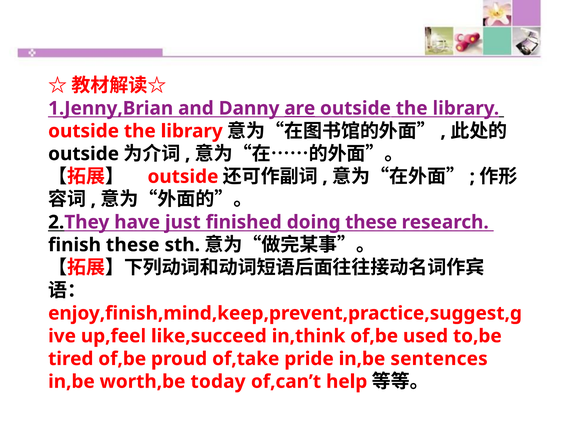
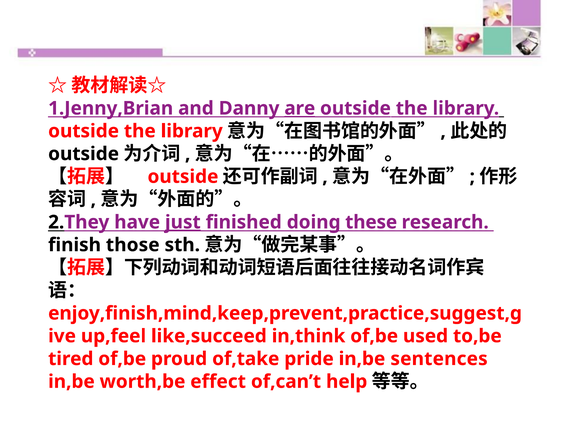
just underline: none -> present (183, 222)
finish these: these -> those (133, 245)
today: today -> effect (218, 381)
